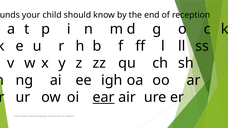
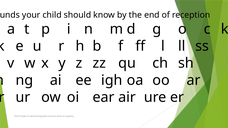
ear underline: present -> none (104, 97)
